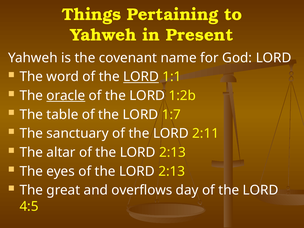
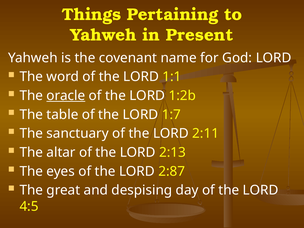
LORD underline: present -> none (141, 77)
2:13: 2:13 -> 2:87 (172, 171)
overflows: overflows -> despising (142, 190)
